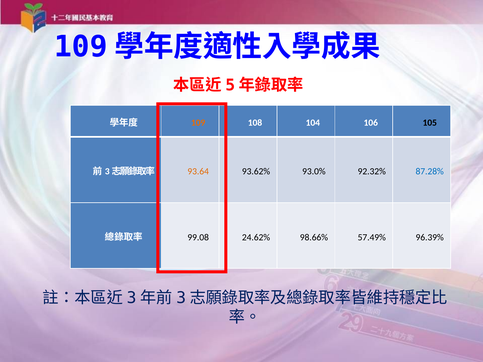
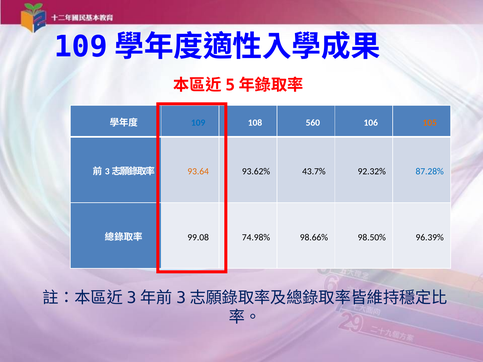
109 colour: orange -> blue (198, 123)
104: 104 -> 560 (313, 123)
105 colour: black -> orange (430, 123)
93.0%: 93.0% -> 43.7% (314, 172)
24.62%: 24.62% -> 74.98% (256, 237)
57.49%: 57.49% -> 98.50% (372, 237)
